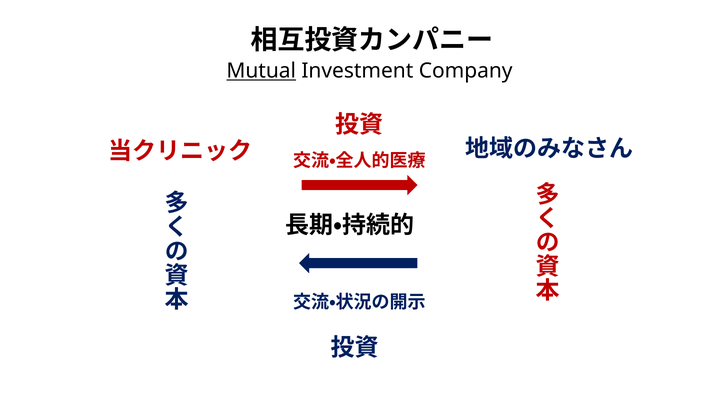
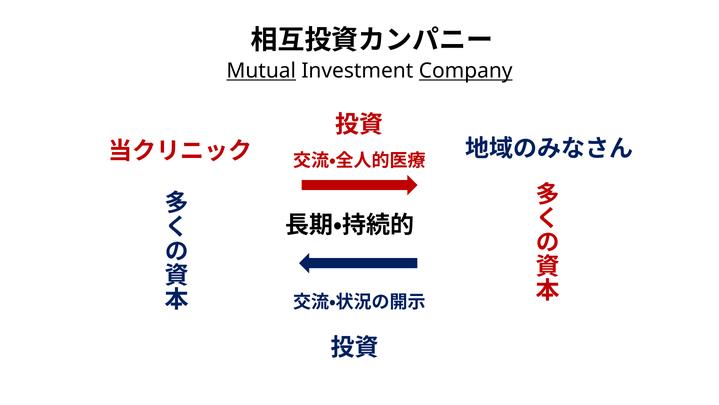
Company underline: none -> present (466, 71)
